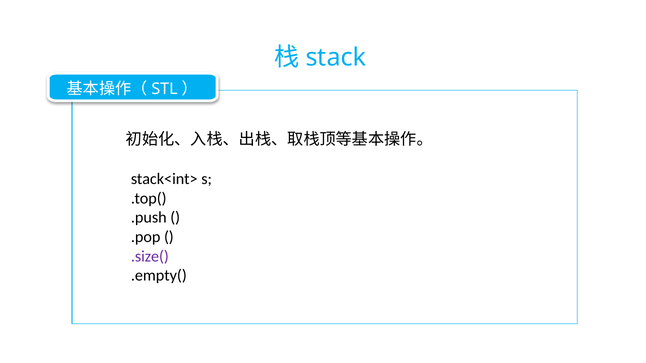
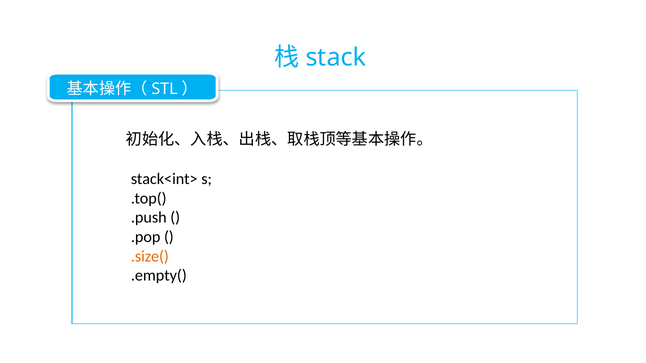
.size( colour: purple -> orange (150, 257)
